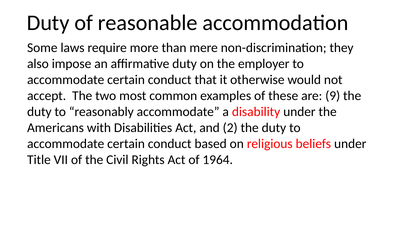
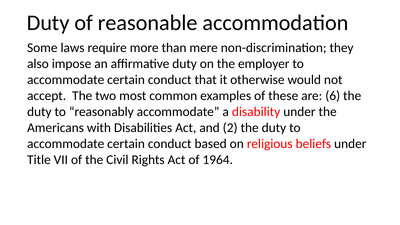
9: 9 -> 6 (333, 96)
